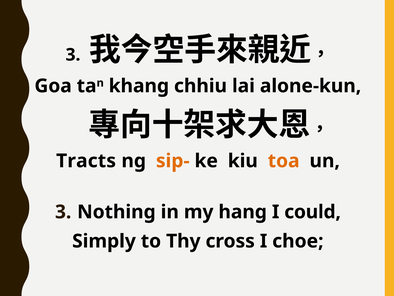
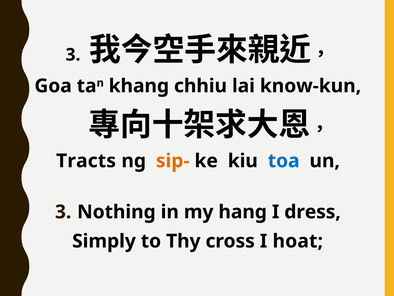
alone-kun: alone-kun -> know-kun (311, 86)
toa colour: orange -> blue (284, 161)
could: could -> dress (313, 212)
choe: choe -> hoat (298, 241)
